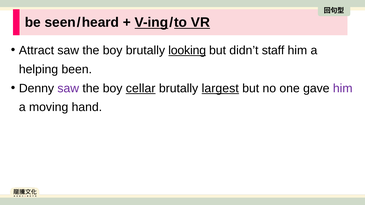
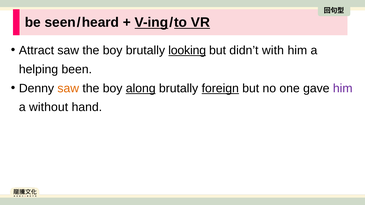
staff: staff -> with (273, 50)
saw colour: purple -> orange (68, 88)
cellar: cellar -> along (141, 88)
largest: largest -> foreign (220, 88)
moving: moving -> without (49, 107)
